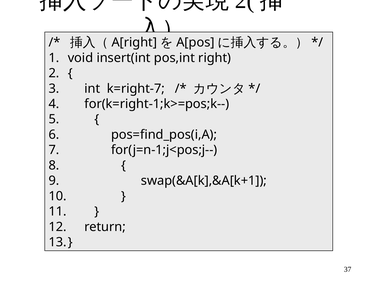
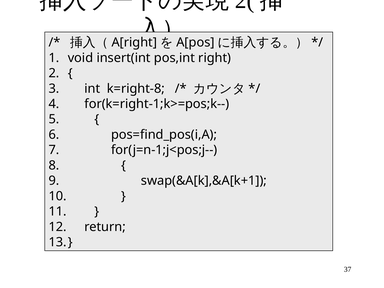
k=right-7: k=right-7 -> k=right-8 (136, 89)
